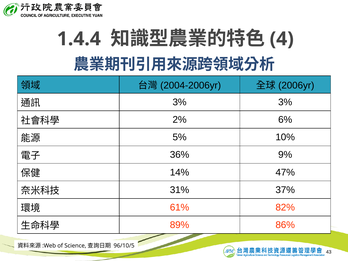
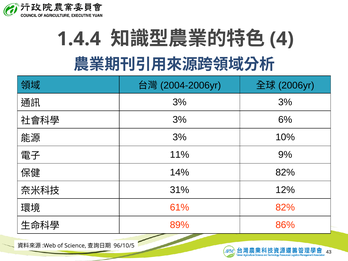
2%: 2% -> 3% (180, 120)
5%: 5% -> 3% (180, 137)
36%: 36% -> 11% (180, 155)
14% 47%: 47% -> 82% (285, 172)
37%: 37% -> 12% (285, 190)
